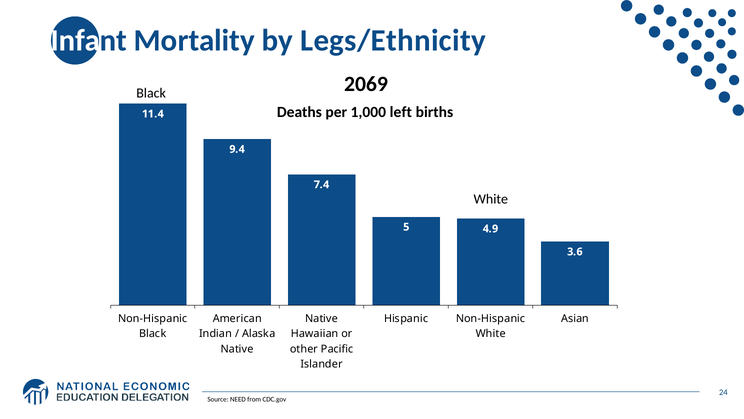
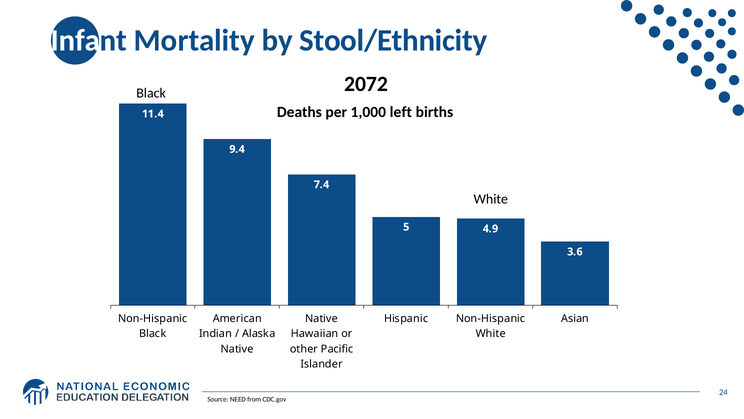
Legs/Ethnicity: Legs/Ethnicity -> Stool/Ethnicity (393, 40)
2069: 2069 -> 2072 (366, 84)
